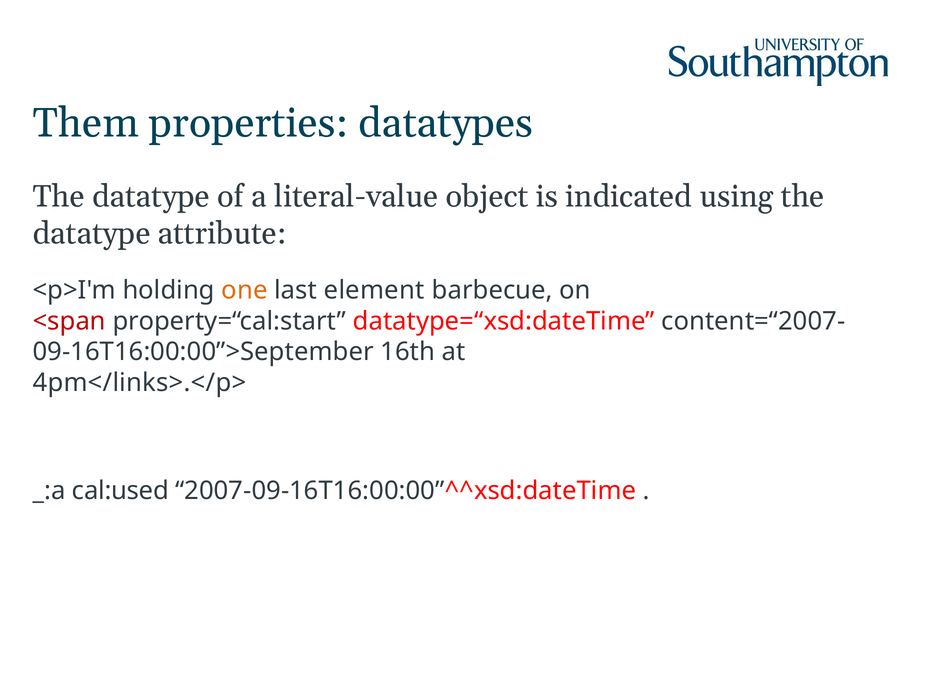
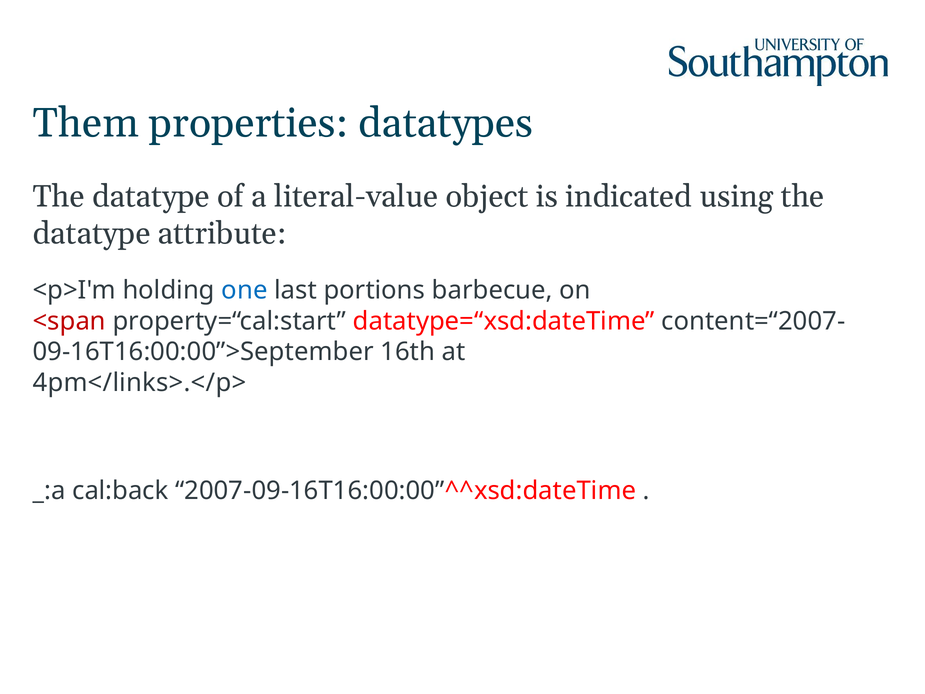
one colour: orange -> blue (244, 290)
element: element -> portions (374, 290)
cal:used: cal:used -> cal:back (120, 491)
